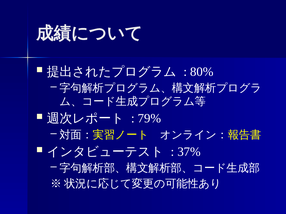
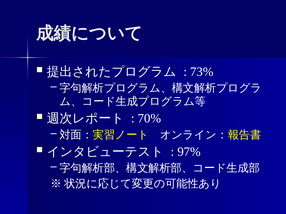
80%: 80% -> 73% (202, 72)
79%: 79% -> 70% (149, 119)
37%: 37% -> 97% (189, 152)
